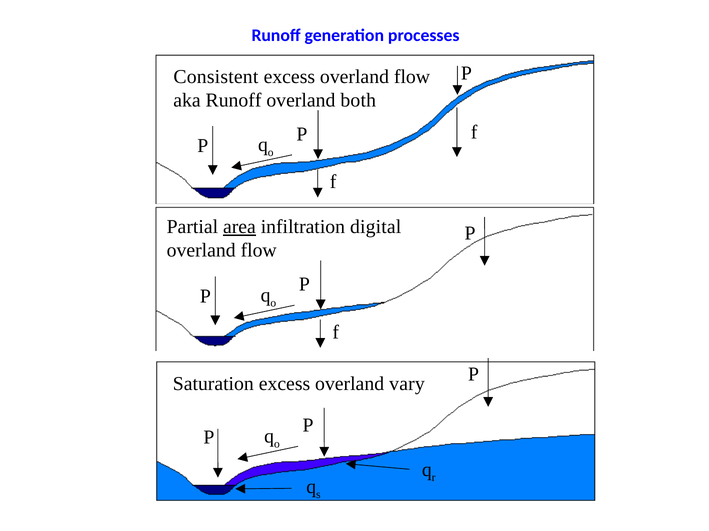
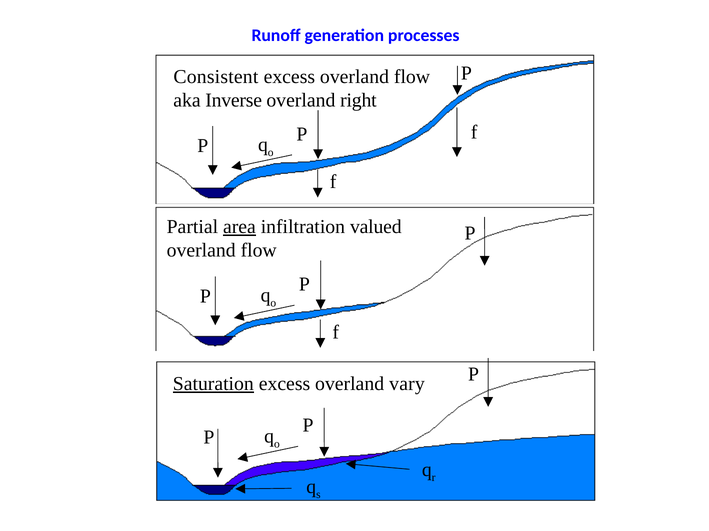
aka Runoff: Runoff -> Inverse (234, 100)
both: both -> right (358, 100)
digital: digital -> valued (376, 227)
Saturation underline: none -> present (213, 384)
